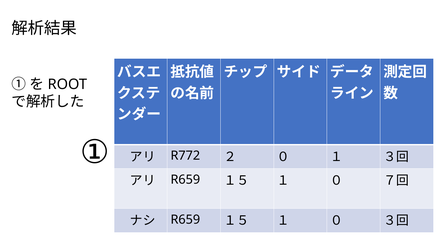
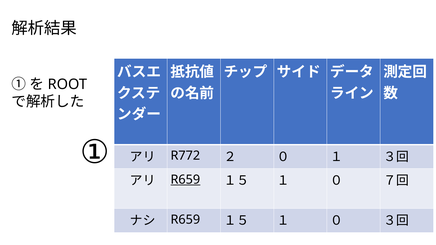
R659 underline: none -> present (185, 180)
